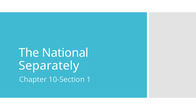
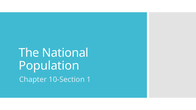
Separately: Separately -> Population (49, 66)
